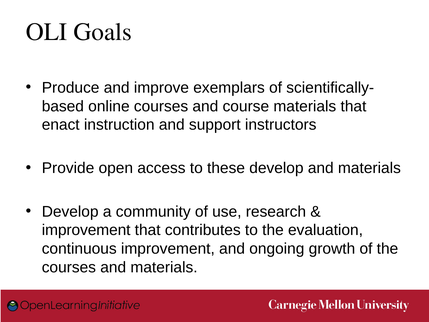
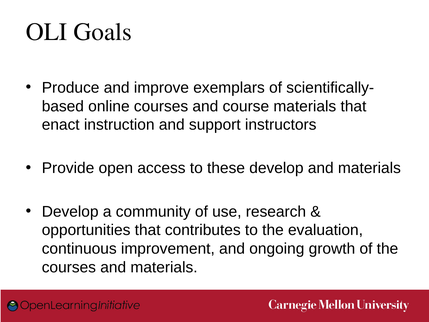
improvement: improvement -> opportunities (86, 230)
